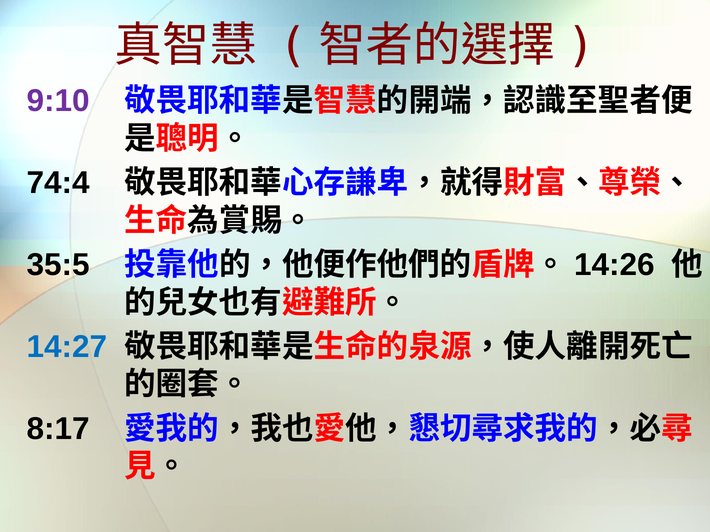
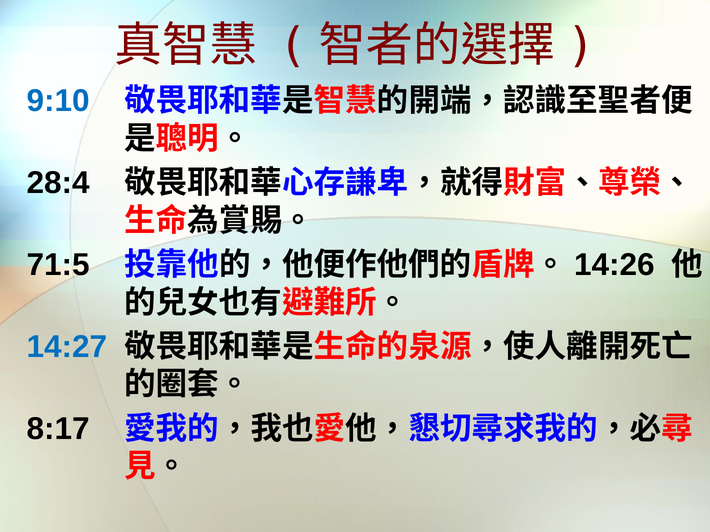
9:10 colour: purple -> blue (58, 101)
74:4: 74:4 -> 28:4 (58, 183)
35:5: 35:5 -> 71:5 (58, 265)
